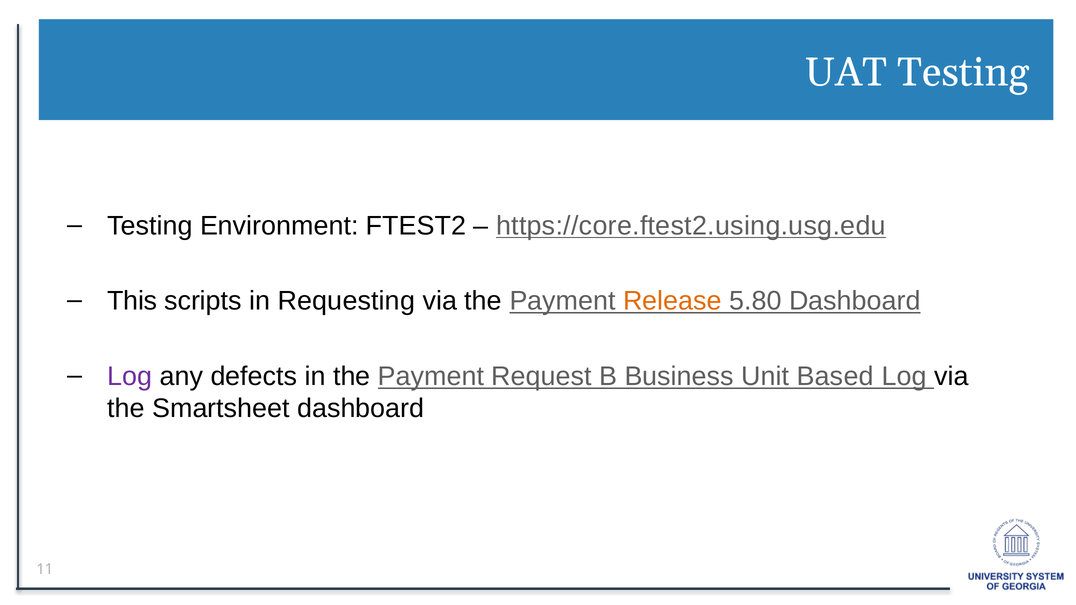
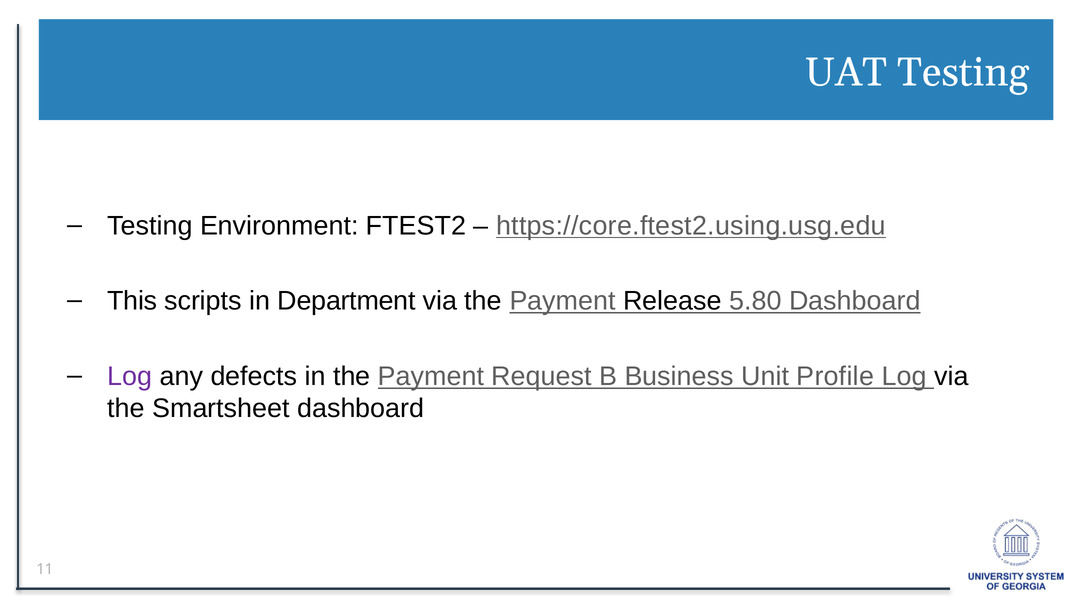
Requesting: Requesting -> Department (347, 301)
Release colour: orange -> black (672, 301)
Based: Based -> Profile (835, 376)
